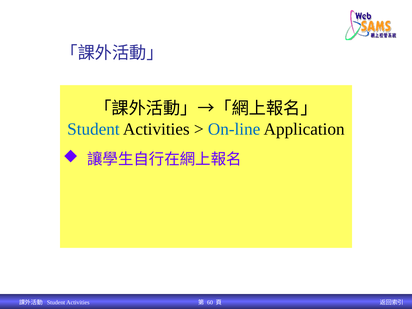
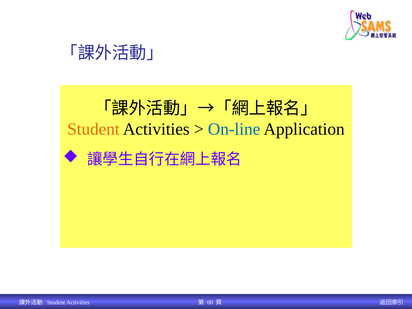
Student colour: blue -> orange (93, 129)
